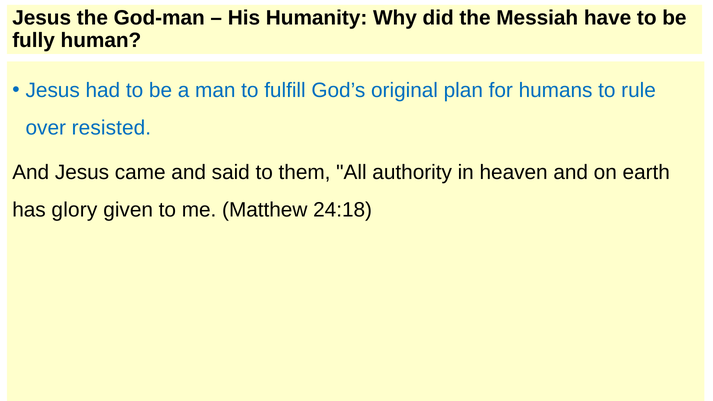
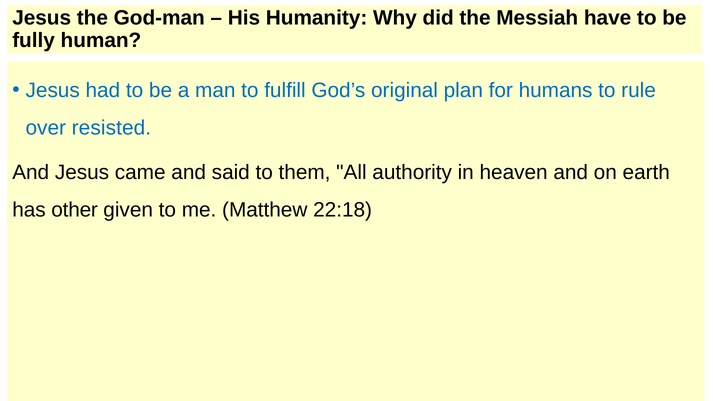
glory: glory -> other (75, 210)
24:18: 24:18 -> 22:18 (343, 210)
